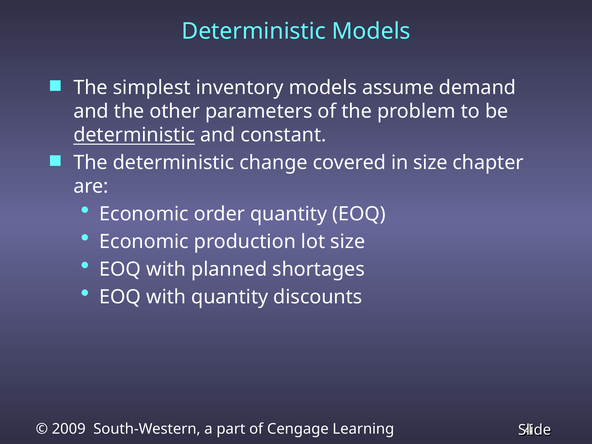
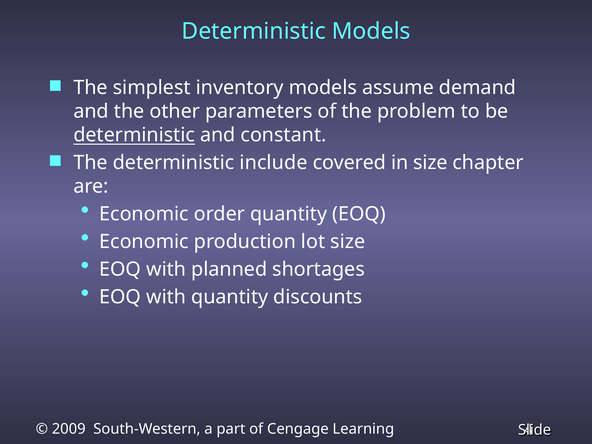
change: change -> include (273, 163)
